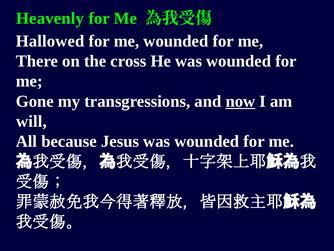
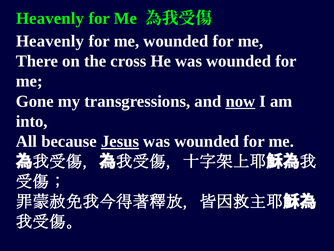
Hallowed: Hallowed -> Heavenly (50, 41)
will: will -> into (32, 121)
Jesus underline: none -> present (120, 141)
